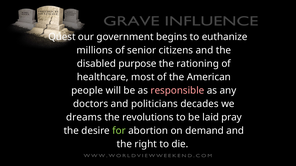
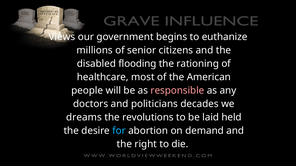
Quest: Quest -> Views (62, 37)
purpose: purpose -> flooding (137, 64)
pray: pray -> held (232, 118)
for colour: light green -> light blue (119, 131)
